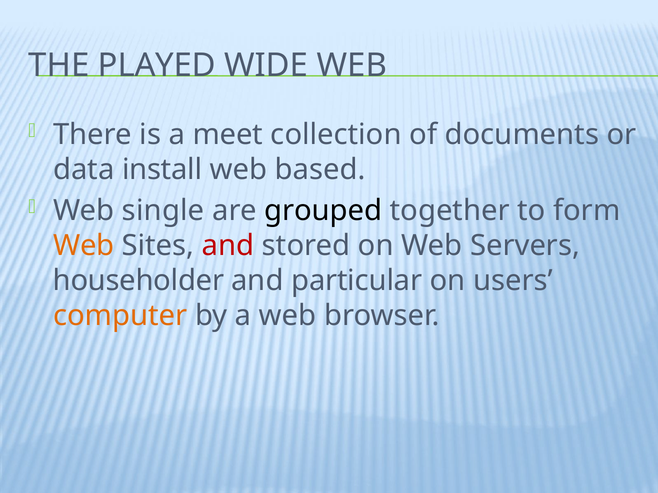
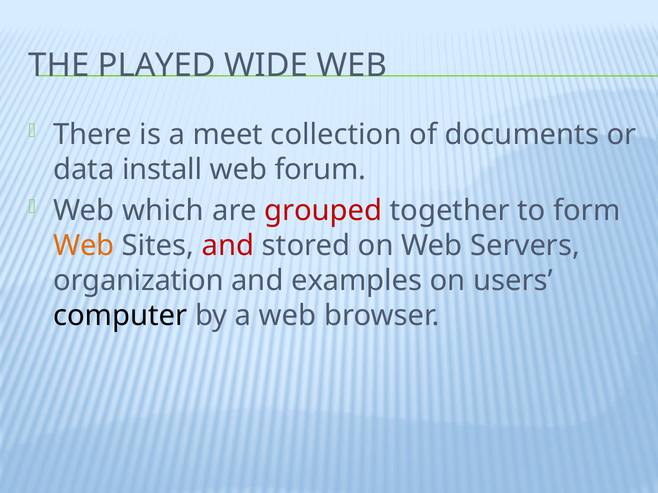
based: based -> forum (320, 170)
single: single -> which (163, 211)
grouped colour: black -> red (323, 211)
householder: householder -> organization (138, 281)
particular: particular -> examples (357, 281)
computer colour: orange -> black (120, 316)
